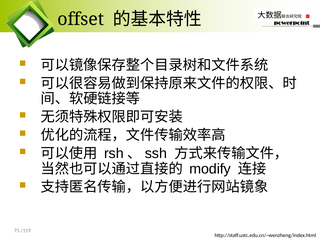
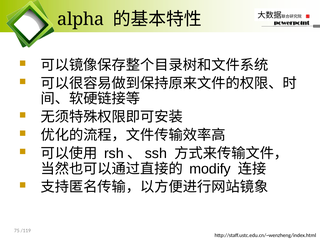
offset: offset -> alpha (81, 19)
